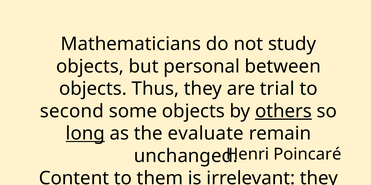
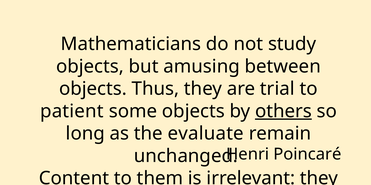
personal: personal -> amusing (202, 67)
second: second -> patient (72, 111)
long underline: present -> none (85, 134)
